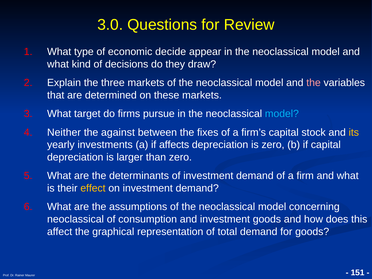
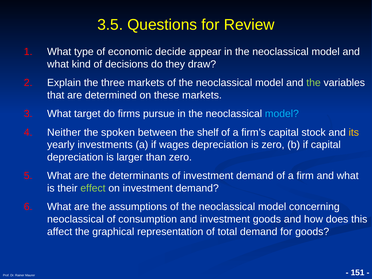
3.0: 3.0 -> 3.5 (110, 25)
the colour: pink -> light green (314, 83)
against: against -> spoken (118, 132)
fixes: fixes -> shelf (208, 132)
affects: affects -> wages (174, 145)
effect colour: yellow -> light green (93, 188)
